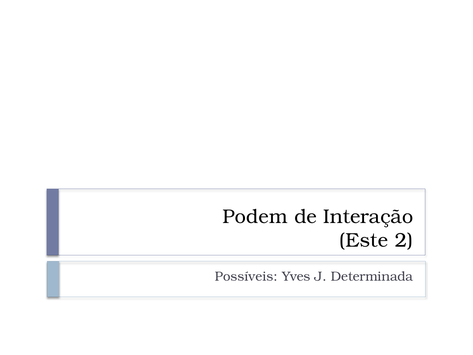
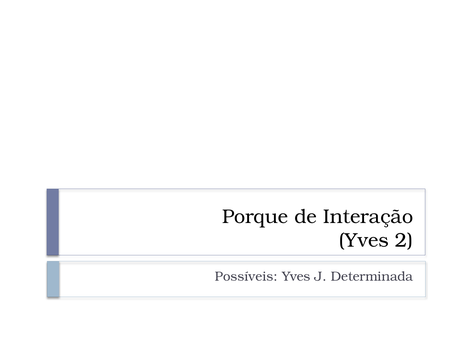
Podem: Podem -> Porque (255, 217)
Este: Este -> Yves (364, 240)
